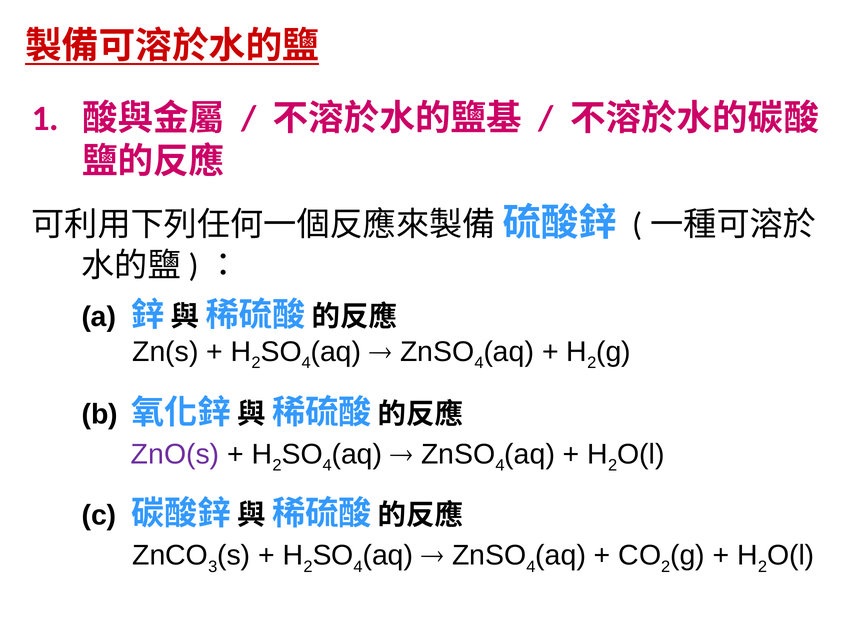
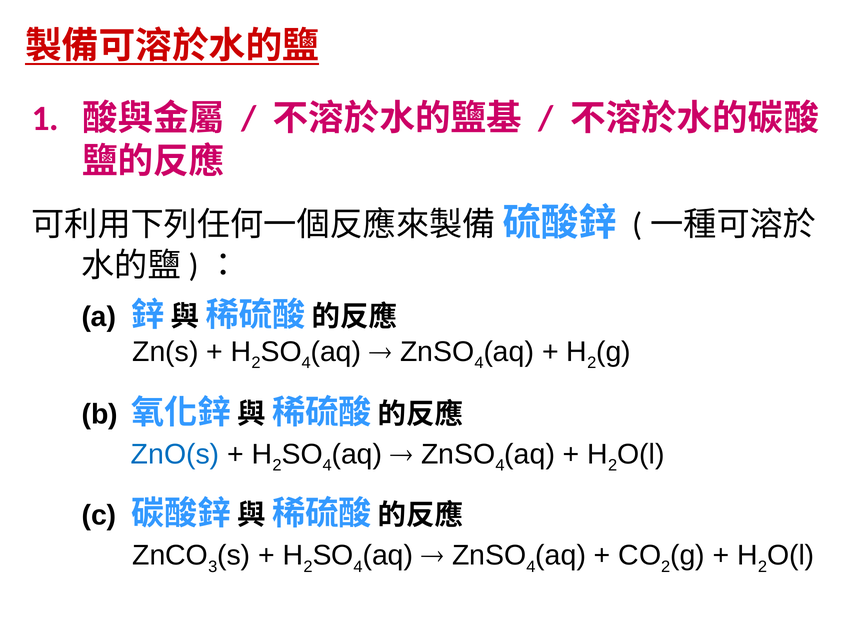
ZnO(s colour: purple -> blue (175, 455)
